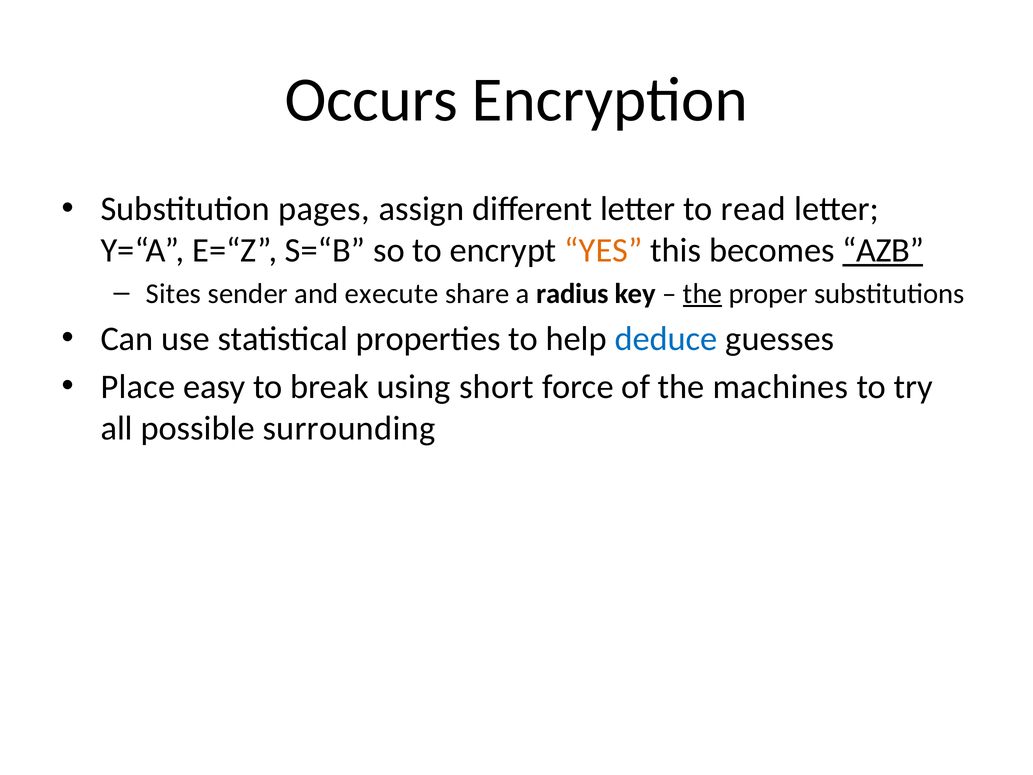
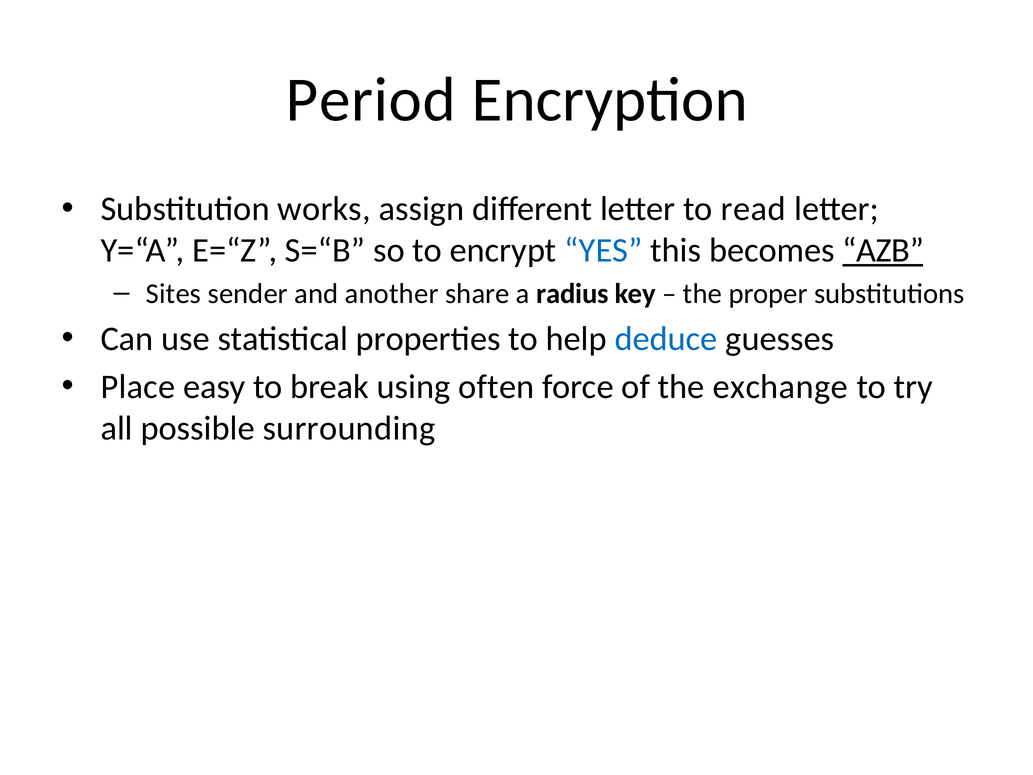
Occurs: Occurs -> Period (371, 100)
pages: pages -> works (324, 209)
YES colour: orange -> blue (603, 250)
execute: execute -> another (392, 294)
the underline: present -> none (702, 294)
short: short -> often (496, 387)
machines: machines -> exchange (780, 387)
